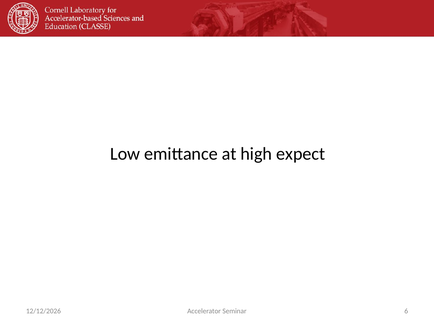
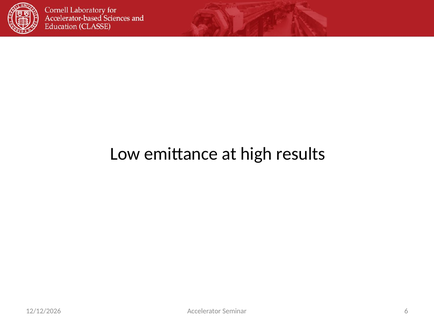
expect: expect -> results (301, 154)
